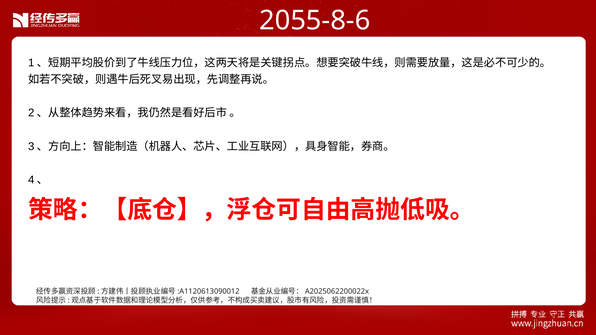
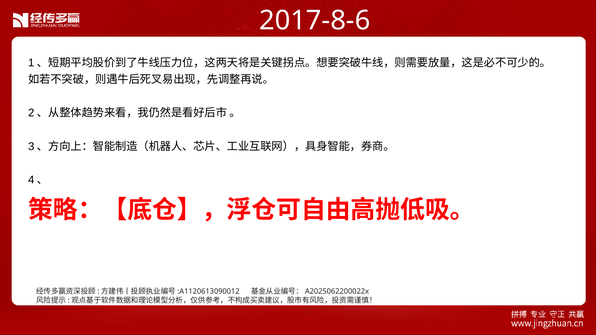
2055-8-6: 2055-8-6 -> 2017-8-6 (315, 20)
